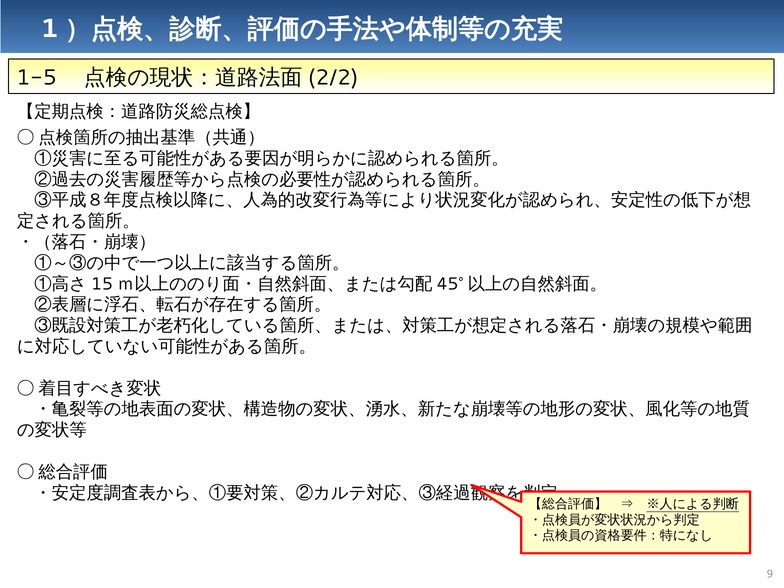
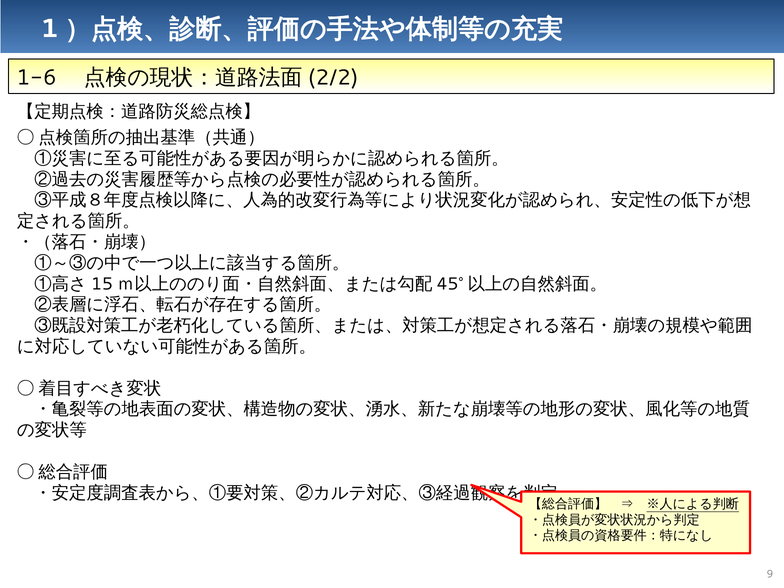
1-5: 1-5 -> 1-6 (37, 78)
